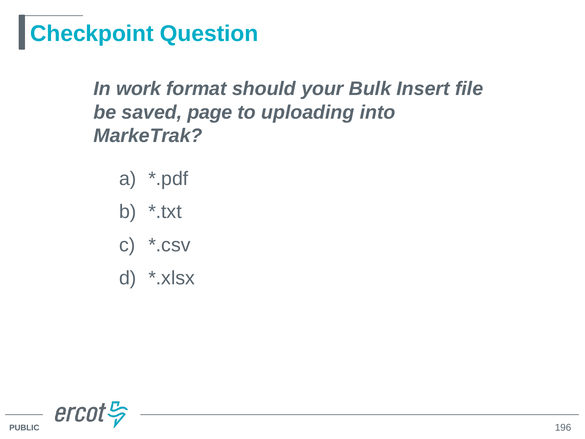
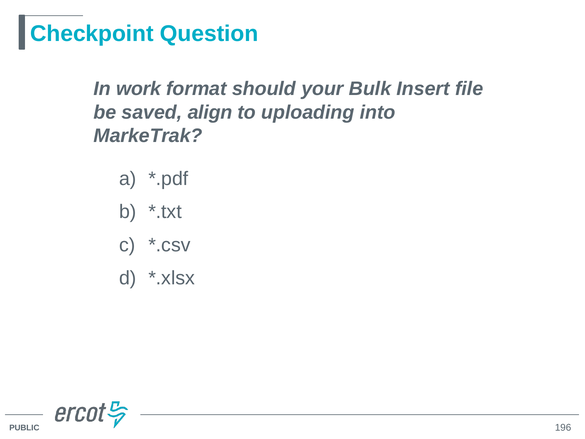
page: page -> align (210, 112)
